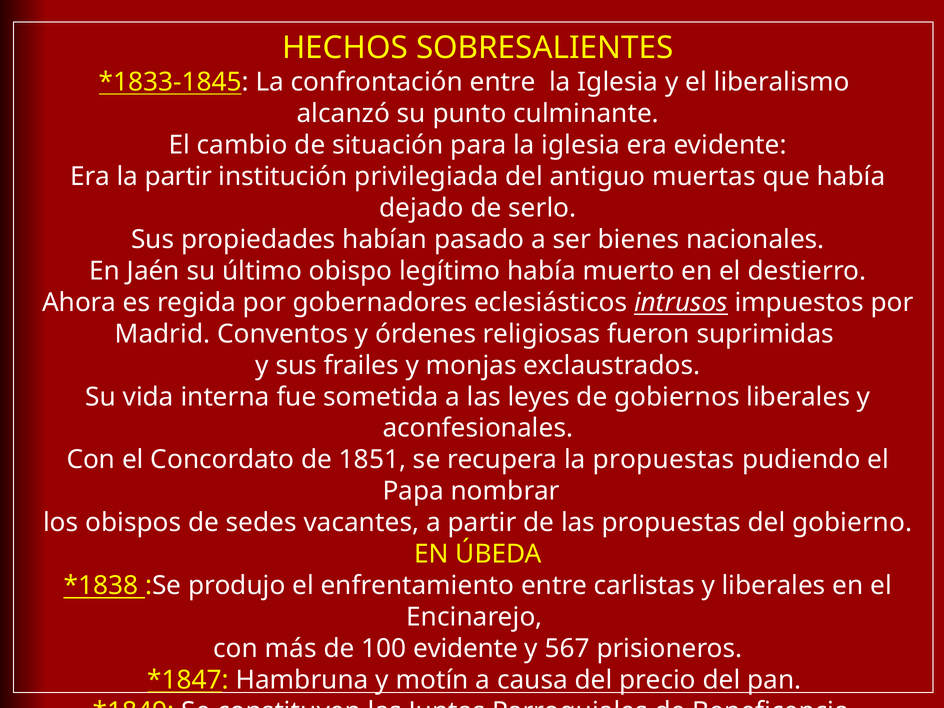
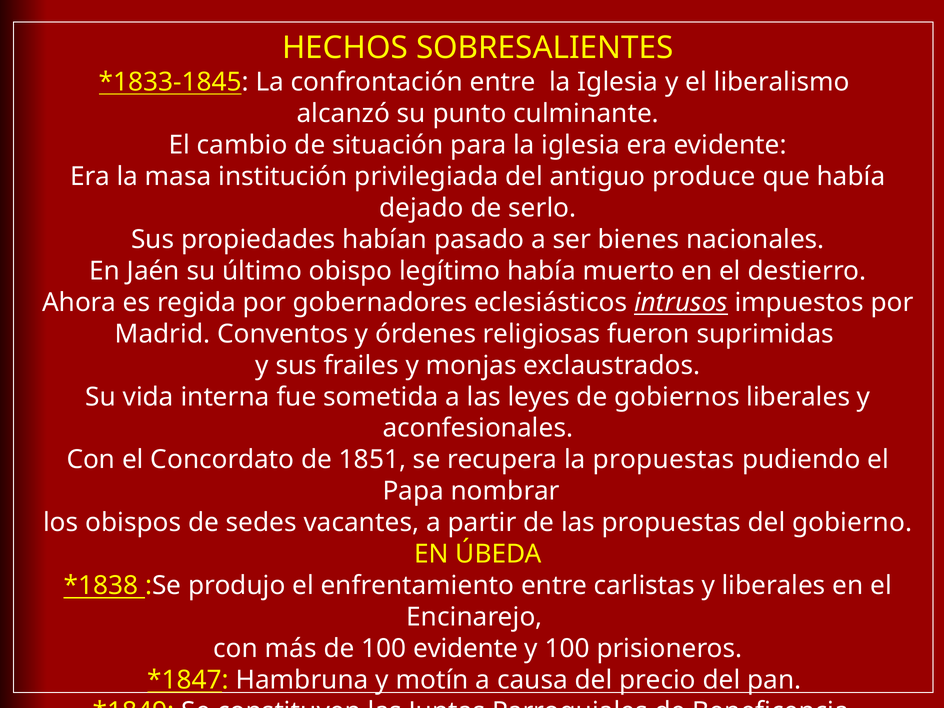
la partir: partir -> masa (178, 176)
muertas: muertas -> produce (704, 176)
y 567: 567 -> 100 (567, 649)
